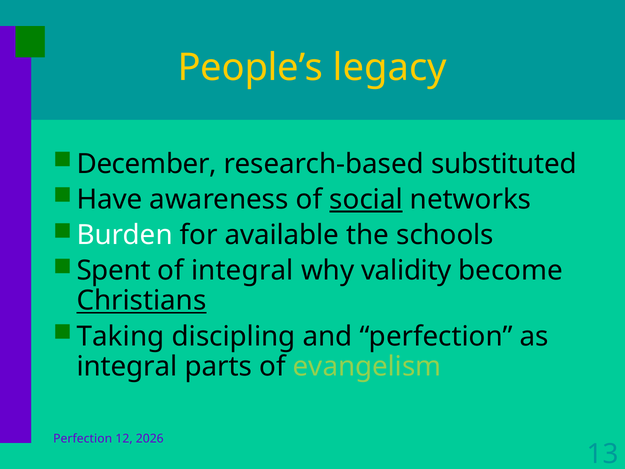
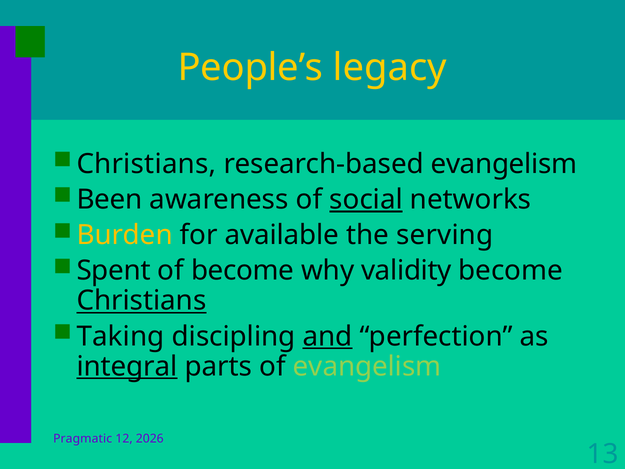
December: December -> Christians (146, 164)
research-based substituted: substituted -> evangelism (504, 164)
Have: Have -> Been (110, 199)
Burden colour: white -> yellow (125, 235)
schools: schools -> serving (445, 235)
of integral: integral -> become (243, 271)
and underline: none -> present (328, 336)
integral underline: none -> present (127, 366)
Perfection: Perfection -> Pragmatic (83, 438)
